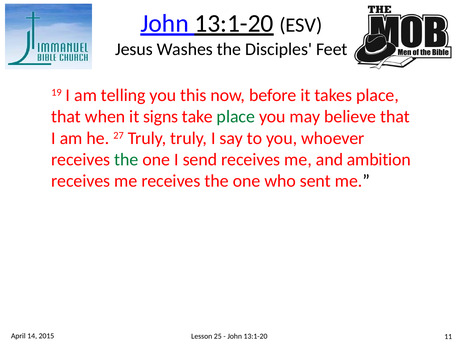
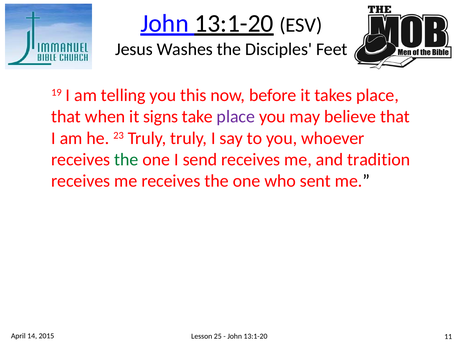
place colour: green -> purple (236, 117)
27: 27 -> 23 (119, 135)
ambition: ambition -> tradition (379, 160)
